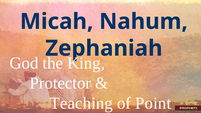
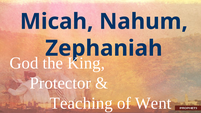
Point: Point -> Went (153, 103)
